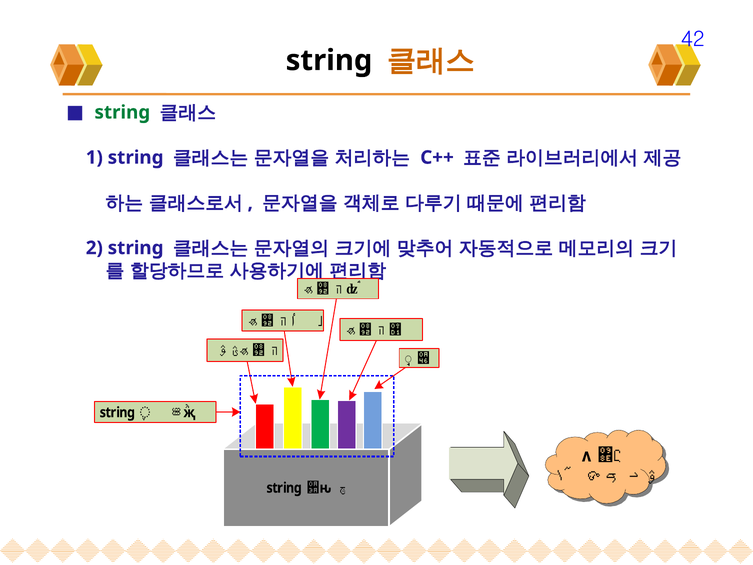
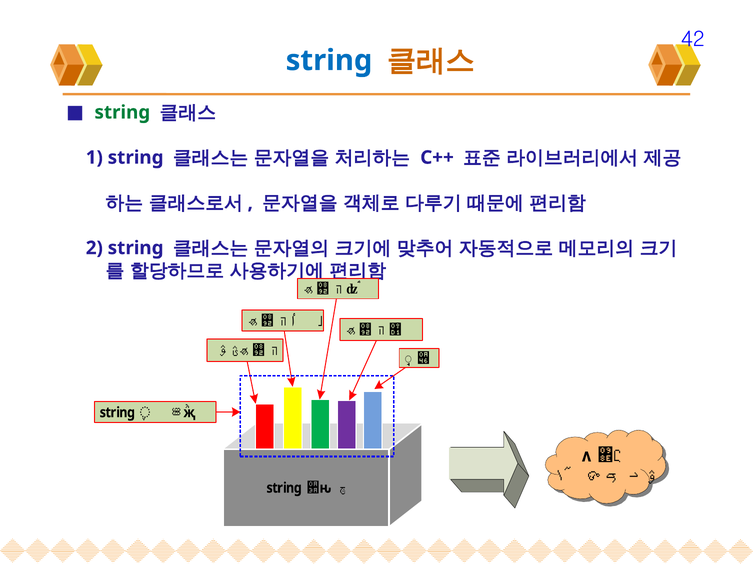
string colour: black -> blue (329, 60)
